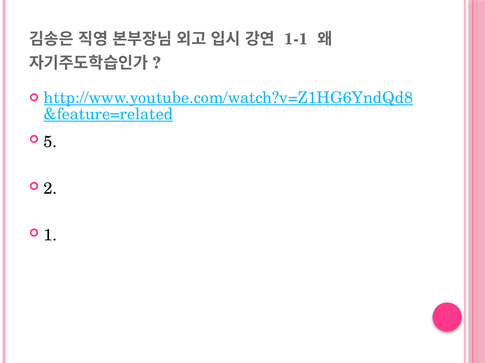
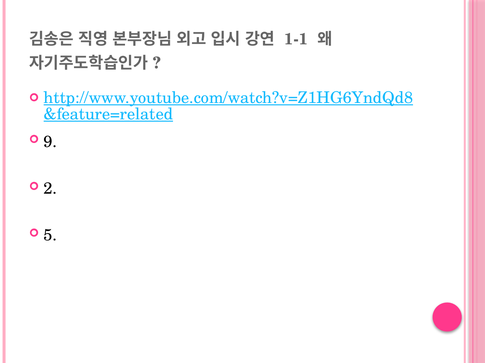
5: 5 -> 9 (50, 142)
1: 1 -> 5 (50, 236)
